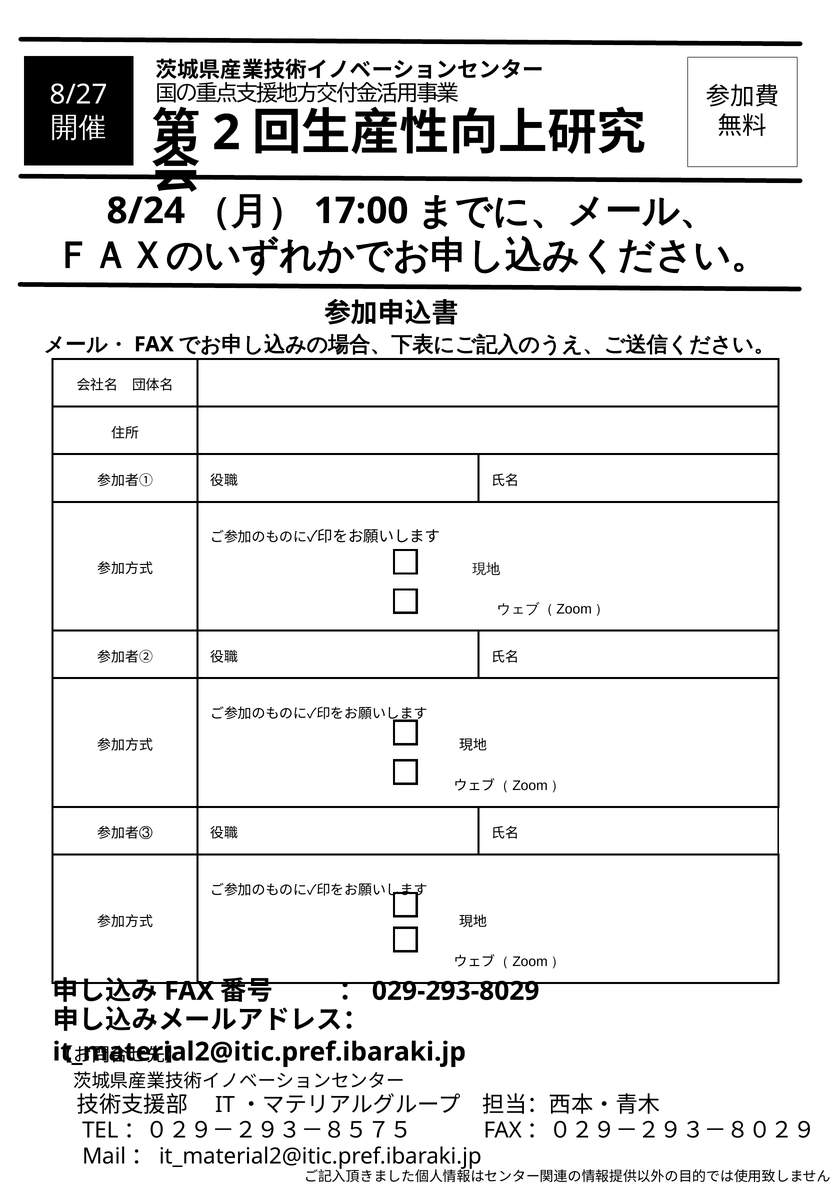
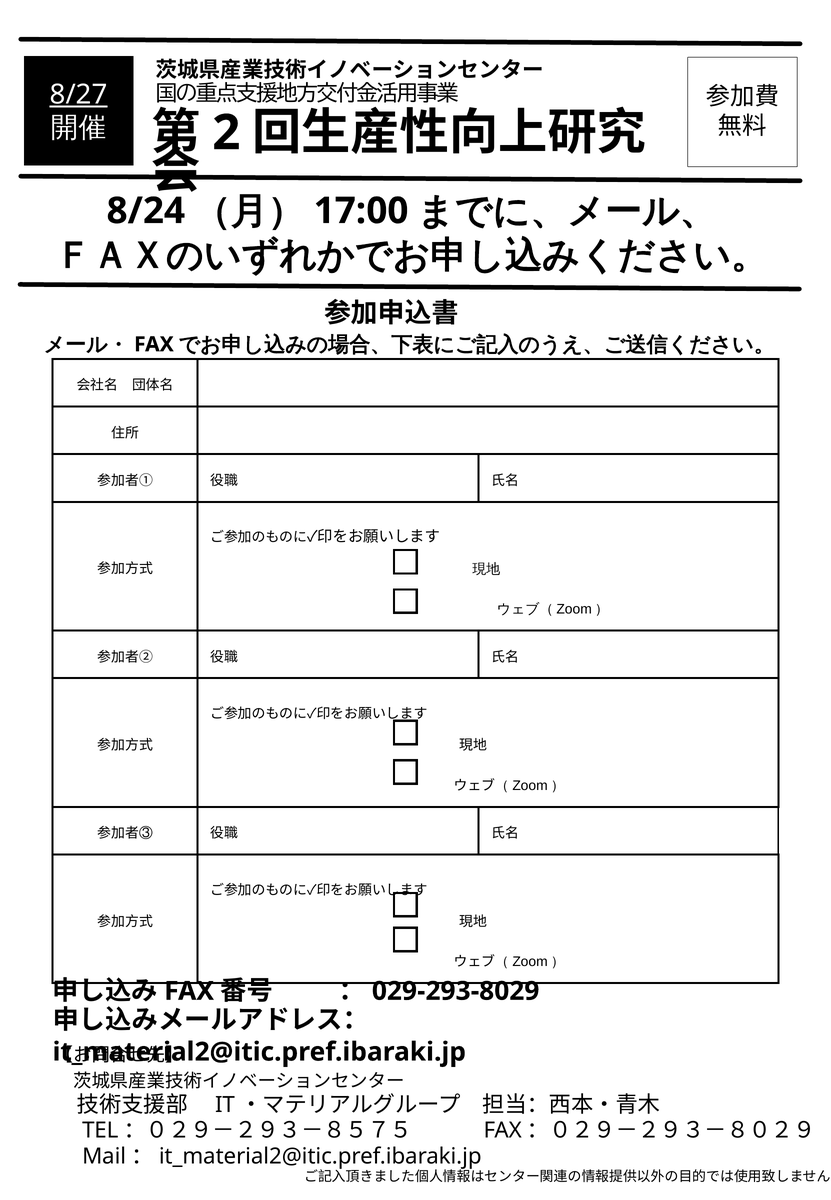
8/27 underline: none -> present (79, 95)
